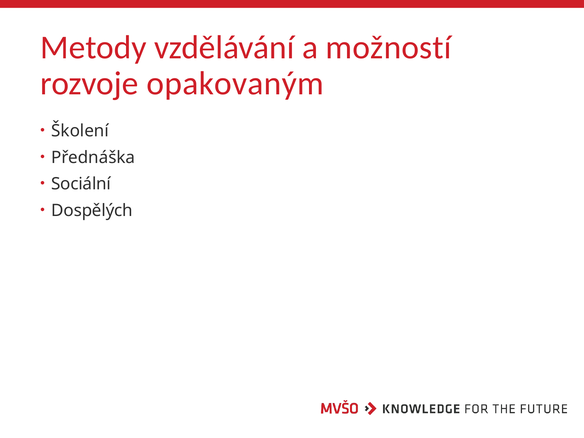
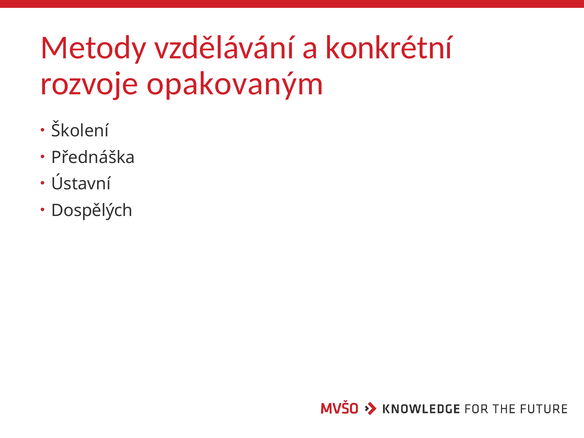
možností: možností -> konkrétní (389, 47)
Sociální: Sociální -> Ústavní (81, 184)
